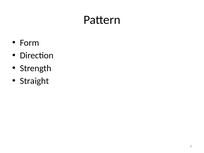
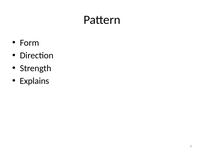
Straight: Straight -> Explains (34, 81)
